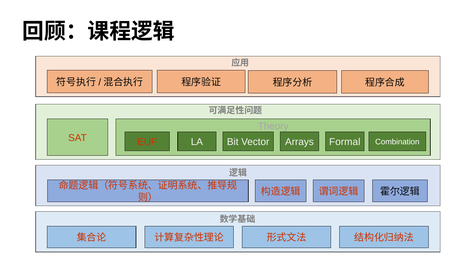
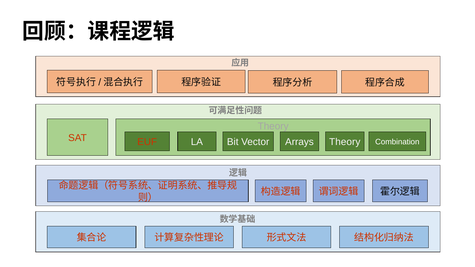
Arrays Formal: Formal -> Theory (345, 142)
